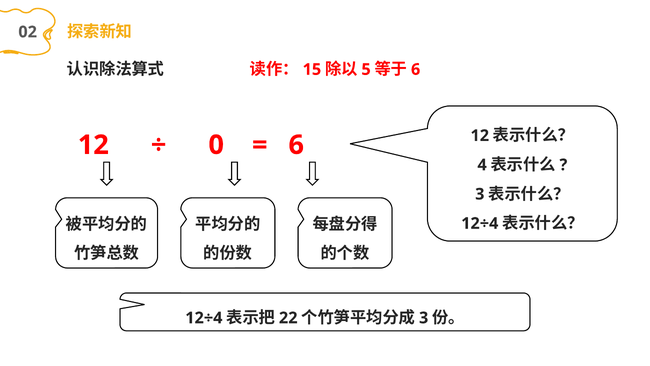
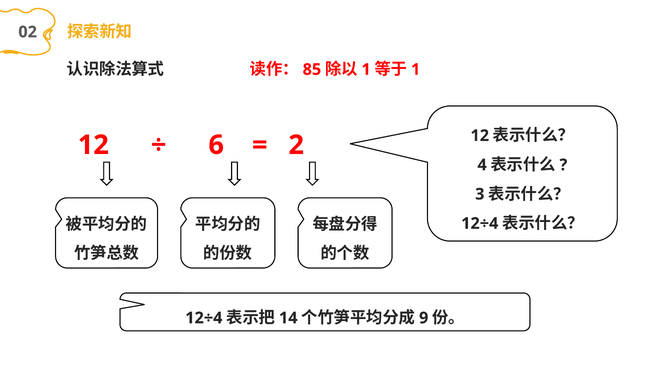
15: 15 -> 85 (312, 69)
5: 5 -> 1 (366, 69)
6: 6 -> 1 (416, 69)
0: 0 -> 6 (216, 145)
6: 6 -> 2 (296, 145)
22: 22 -> 14 (288, 318)
3: 3 -> 9 (424, 318)
